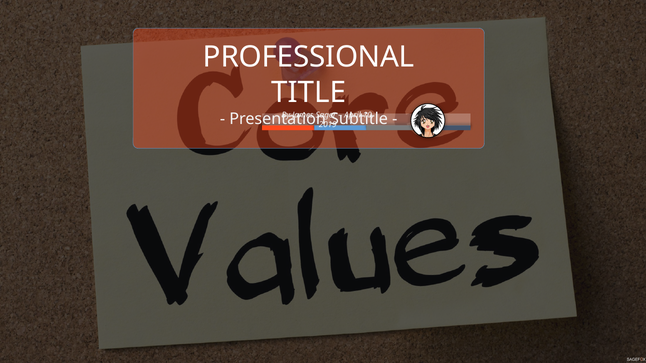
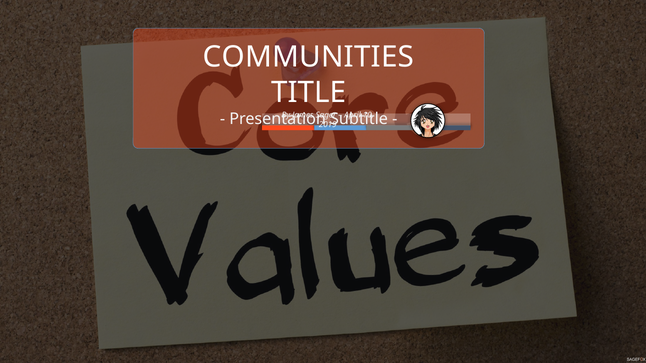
PROFESSIONAL: PROFESSIONAL -> COMMUNITIES (308, 57)
